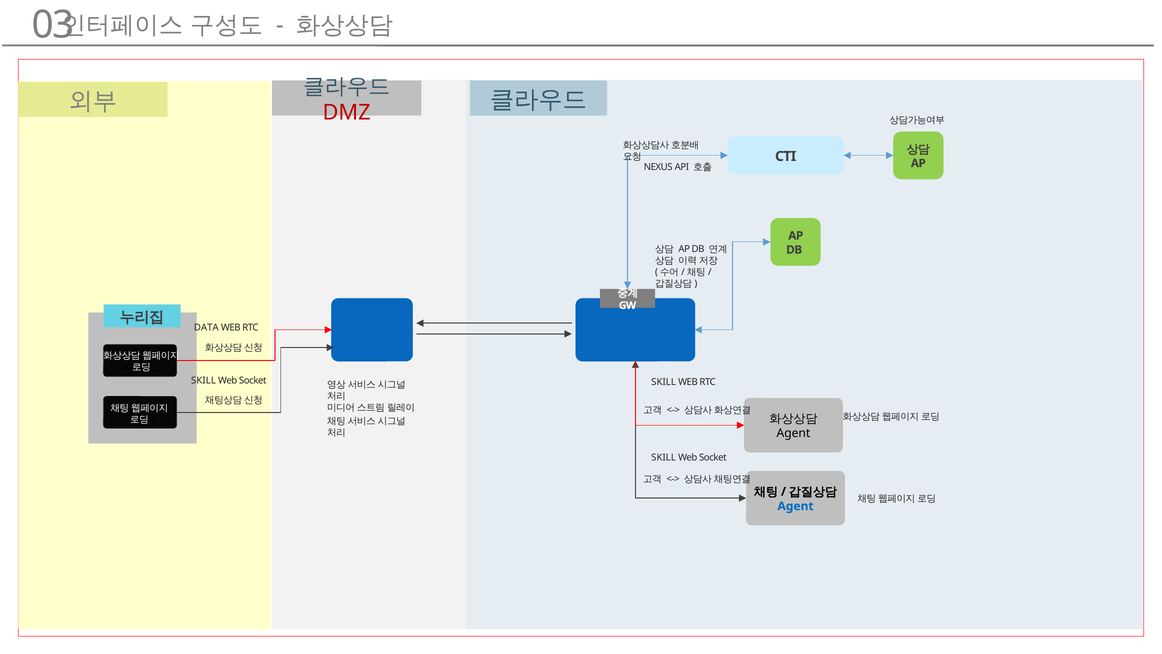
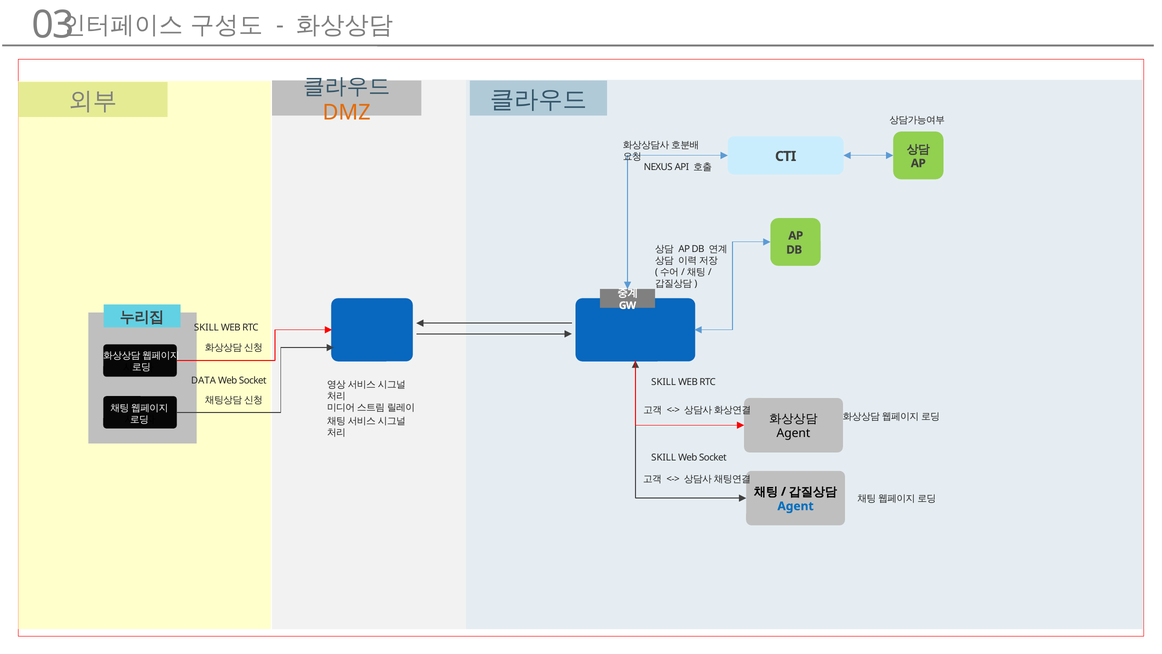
DMZ colour: red -> orange (347, 113)
DATA: DATA -> SKILL (206, 328)
SKILL: SKILL -> DATA (204, 380)
